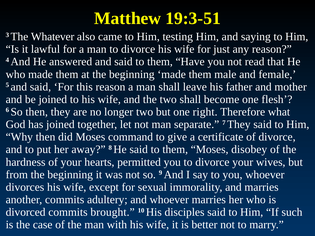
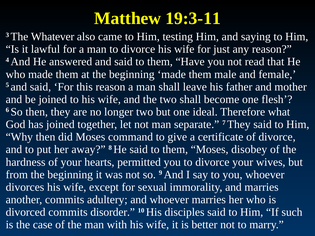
19:3-51: 19:3-51 -> 19:3-11 (193, 18)
right: right -> ideal (205, 112)
brought: brought -> disorder (113, 212)
